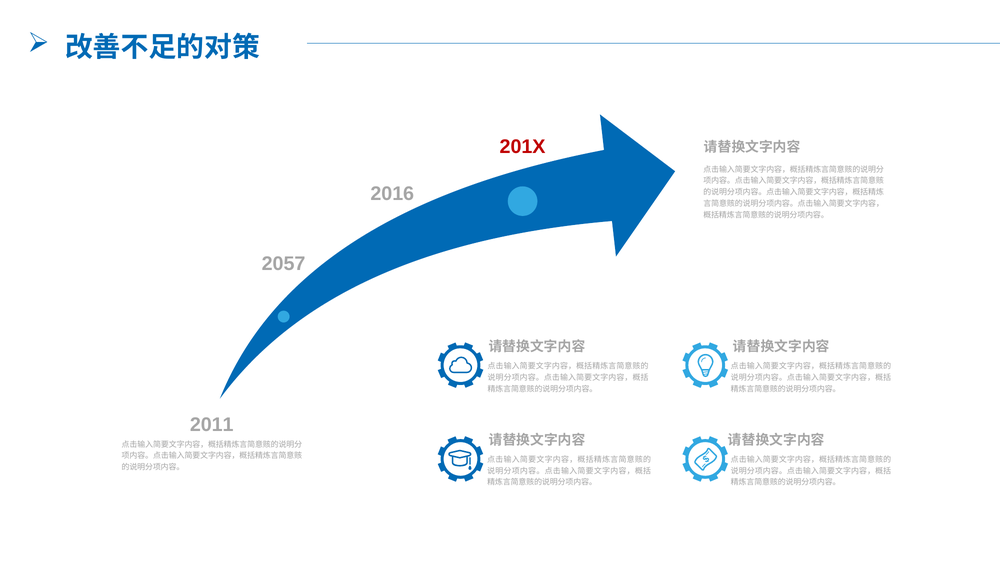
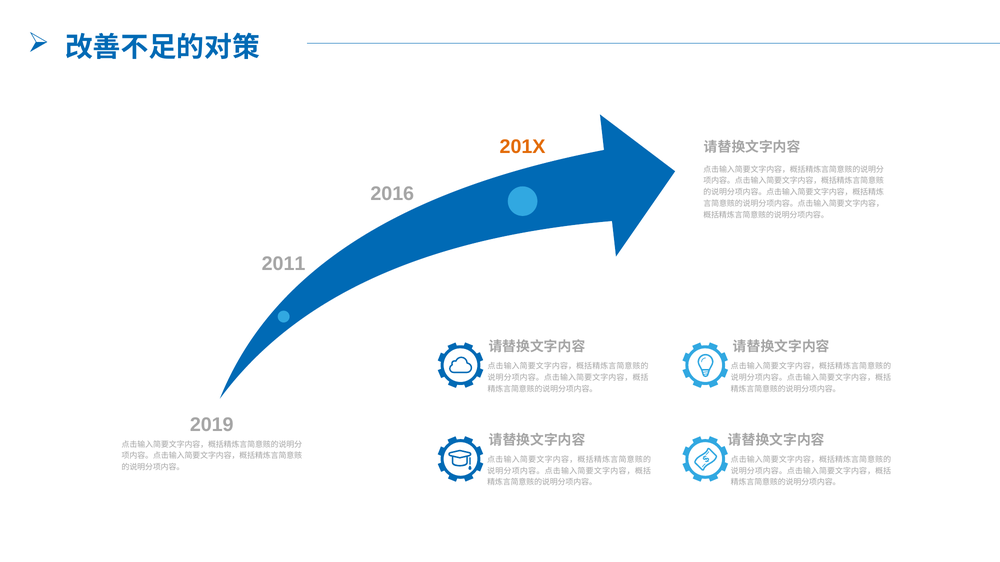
201X colour: red -> orange (523, 147)
2057: 2057 -> 2011 (284, 264)
2011: 2011 -> 2019 (212, 425)
